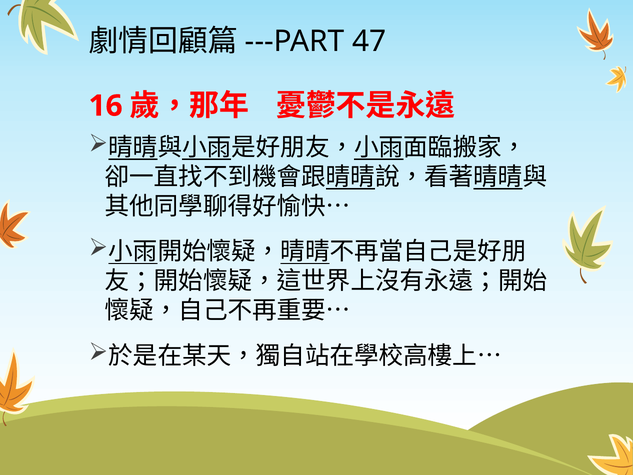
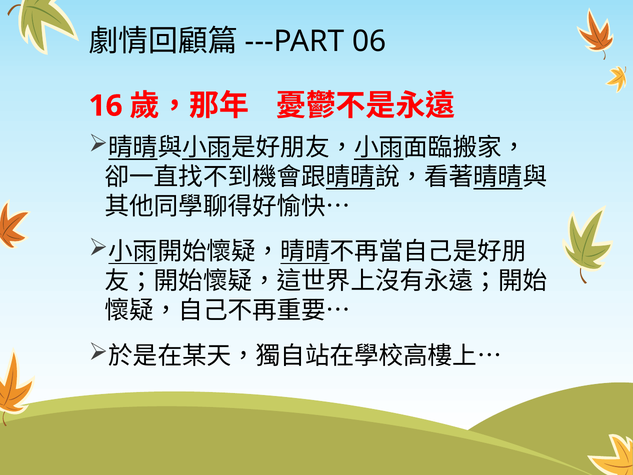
47: 47 -> 06 (369, 41)
